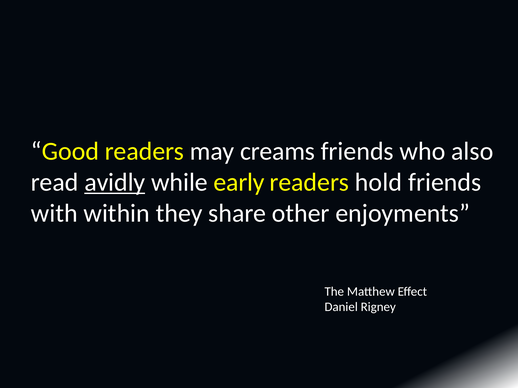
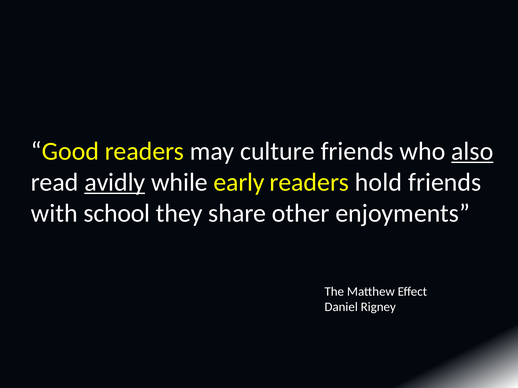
creams: creams -> culture (277, 151)
also underline: none -> present (472, 151)
within: within -> school (117, 214)
